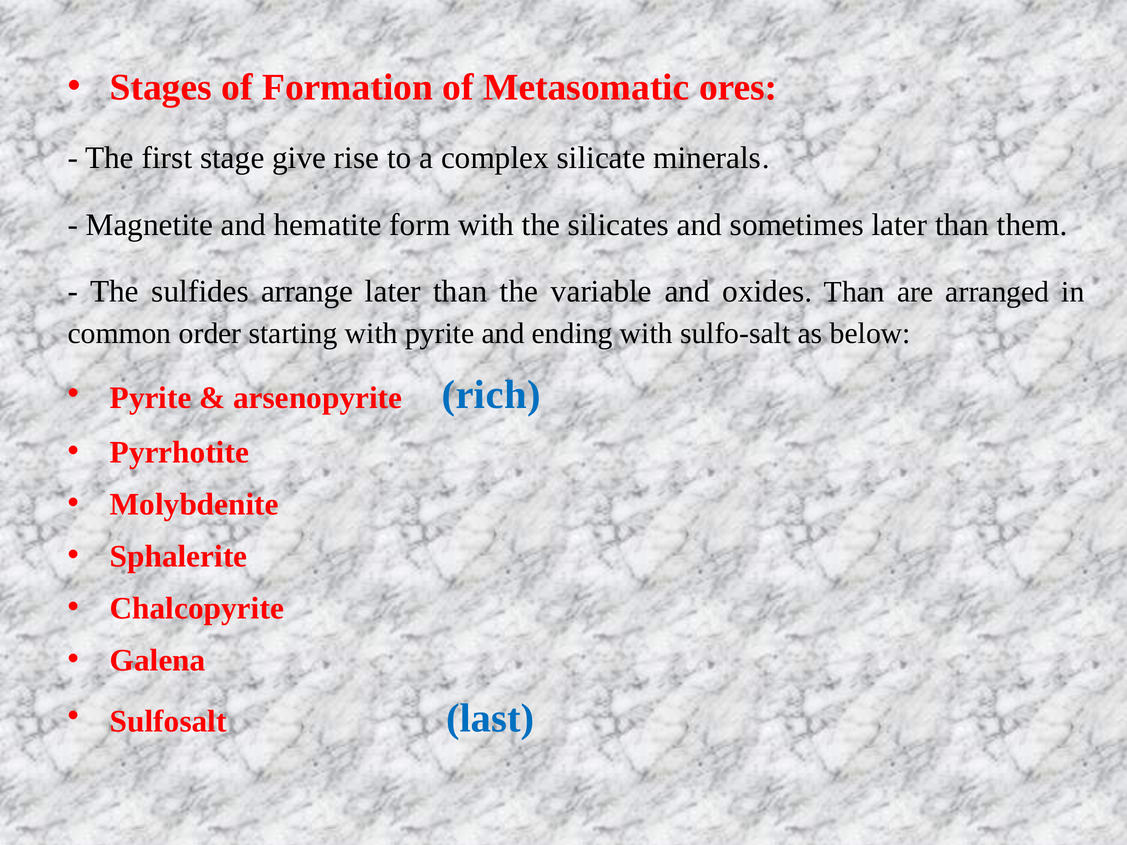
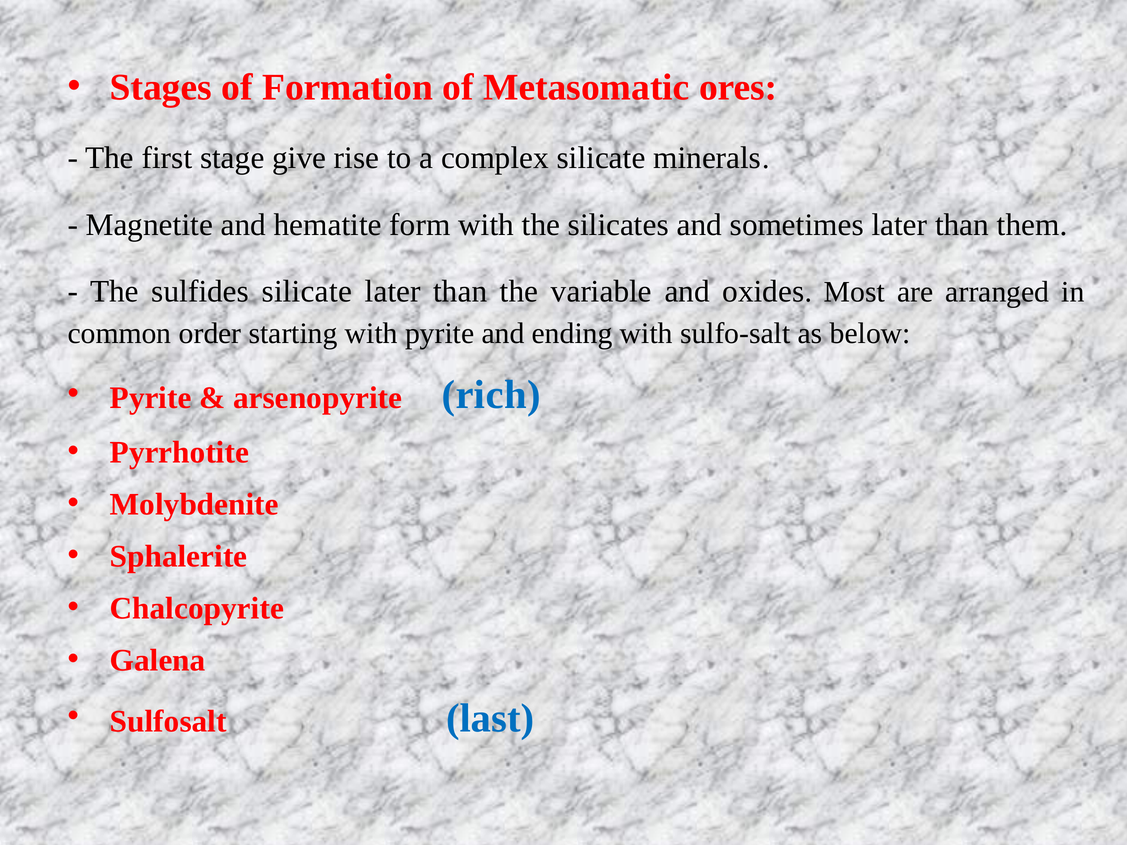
sulfides arrange: arrange -> silicate (307, 292)
oxides Than: Than -> Most (854, 292)
